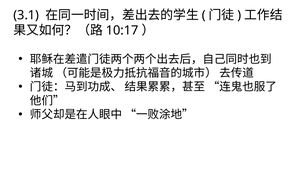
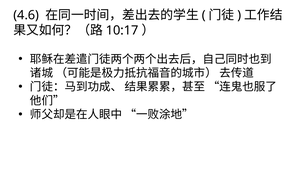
3.1: 3.1 -> 4.6 (26, 15)
